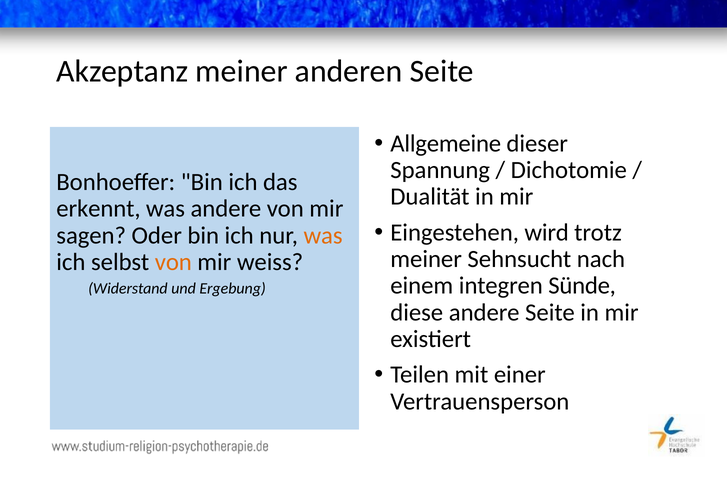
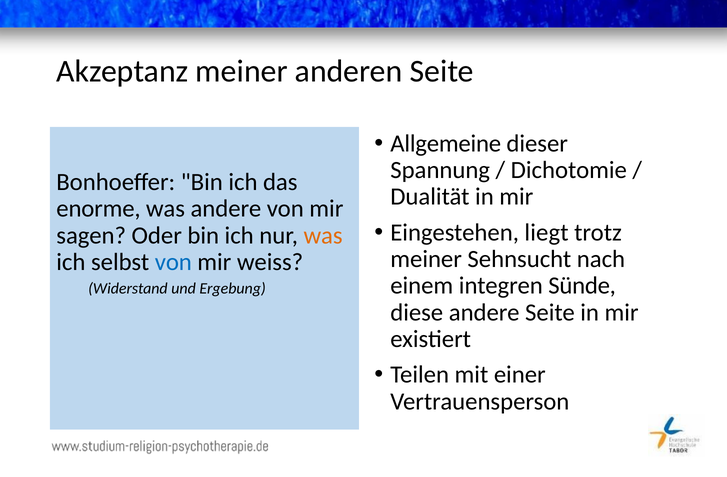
erkennt: erkennt -> enorme (98, 209)
wird: wird -> liegt (547, 233)
von colour: orange -> blue (173, 262)
